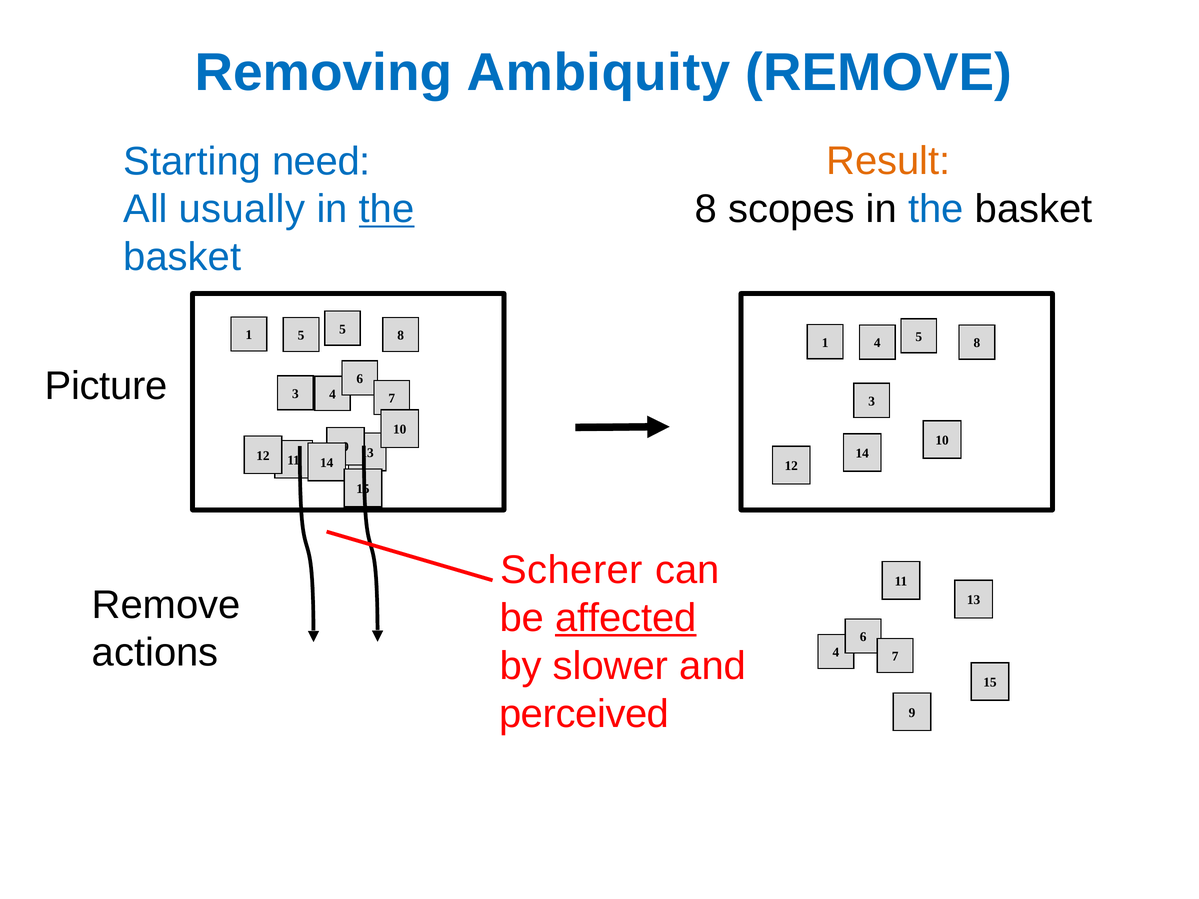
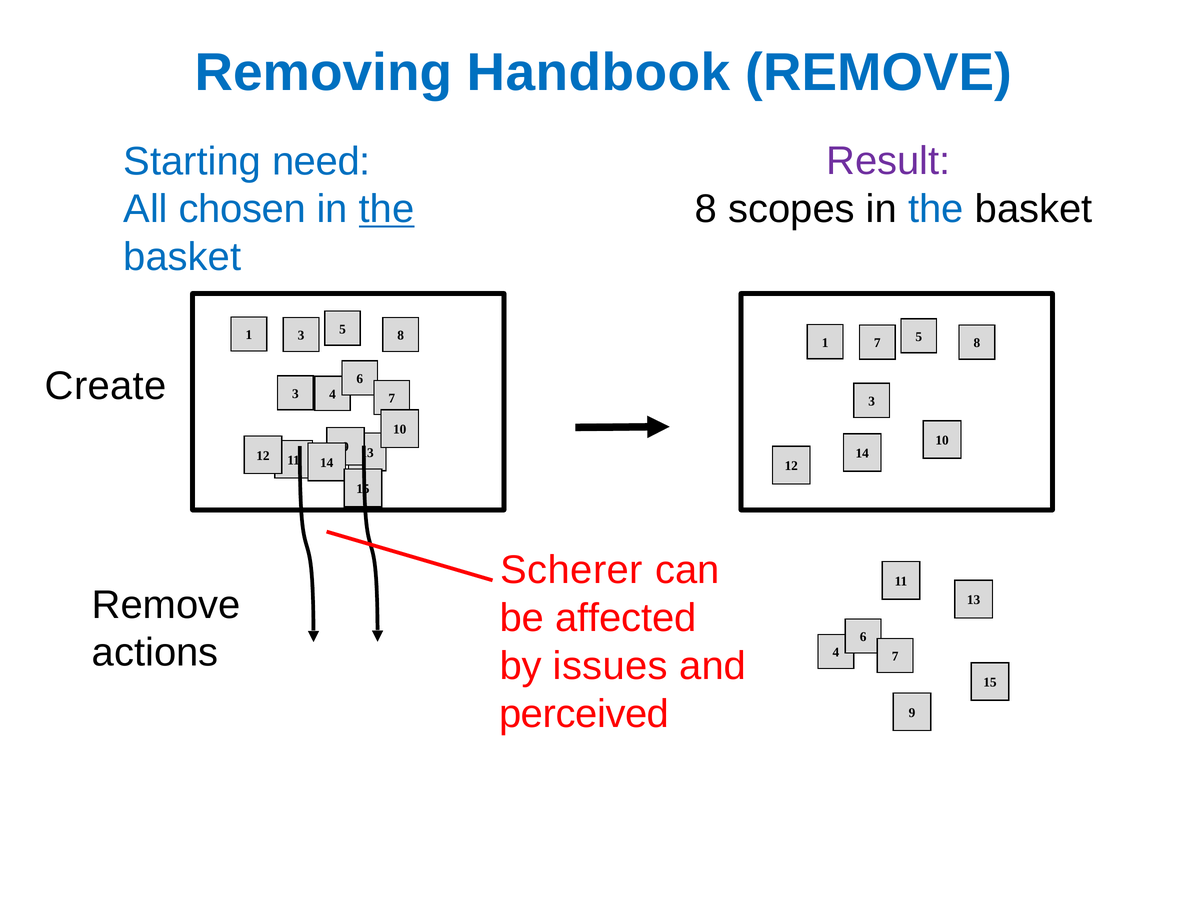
Ambiquity: Ambiquity -> Handbook (599, 73)
Result colour: orange -> purple (888, 161)
usually: usually -> chosen (242, 209)
1 5: 5 -> 3 (301, 335)
1 4: 4 -> 7 (877, 343)
Picture: Picture -> Create (106, 386)
affected underline: present -> none (626, 618)
slower: slower -> issues (610, 666)
